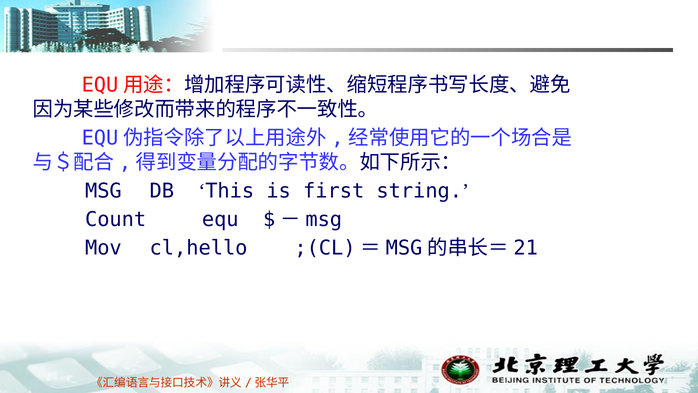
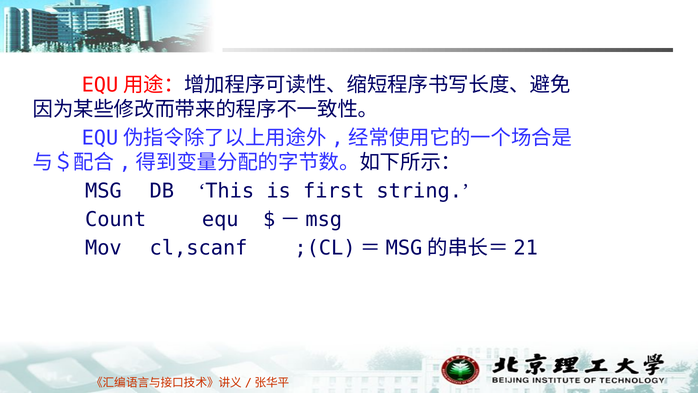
cl,hello: cl,hello -> cl,scanf (199, 248)
